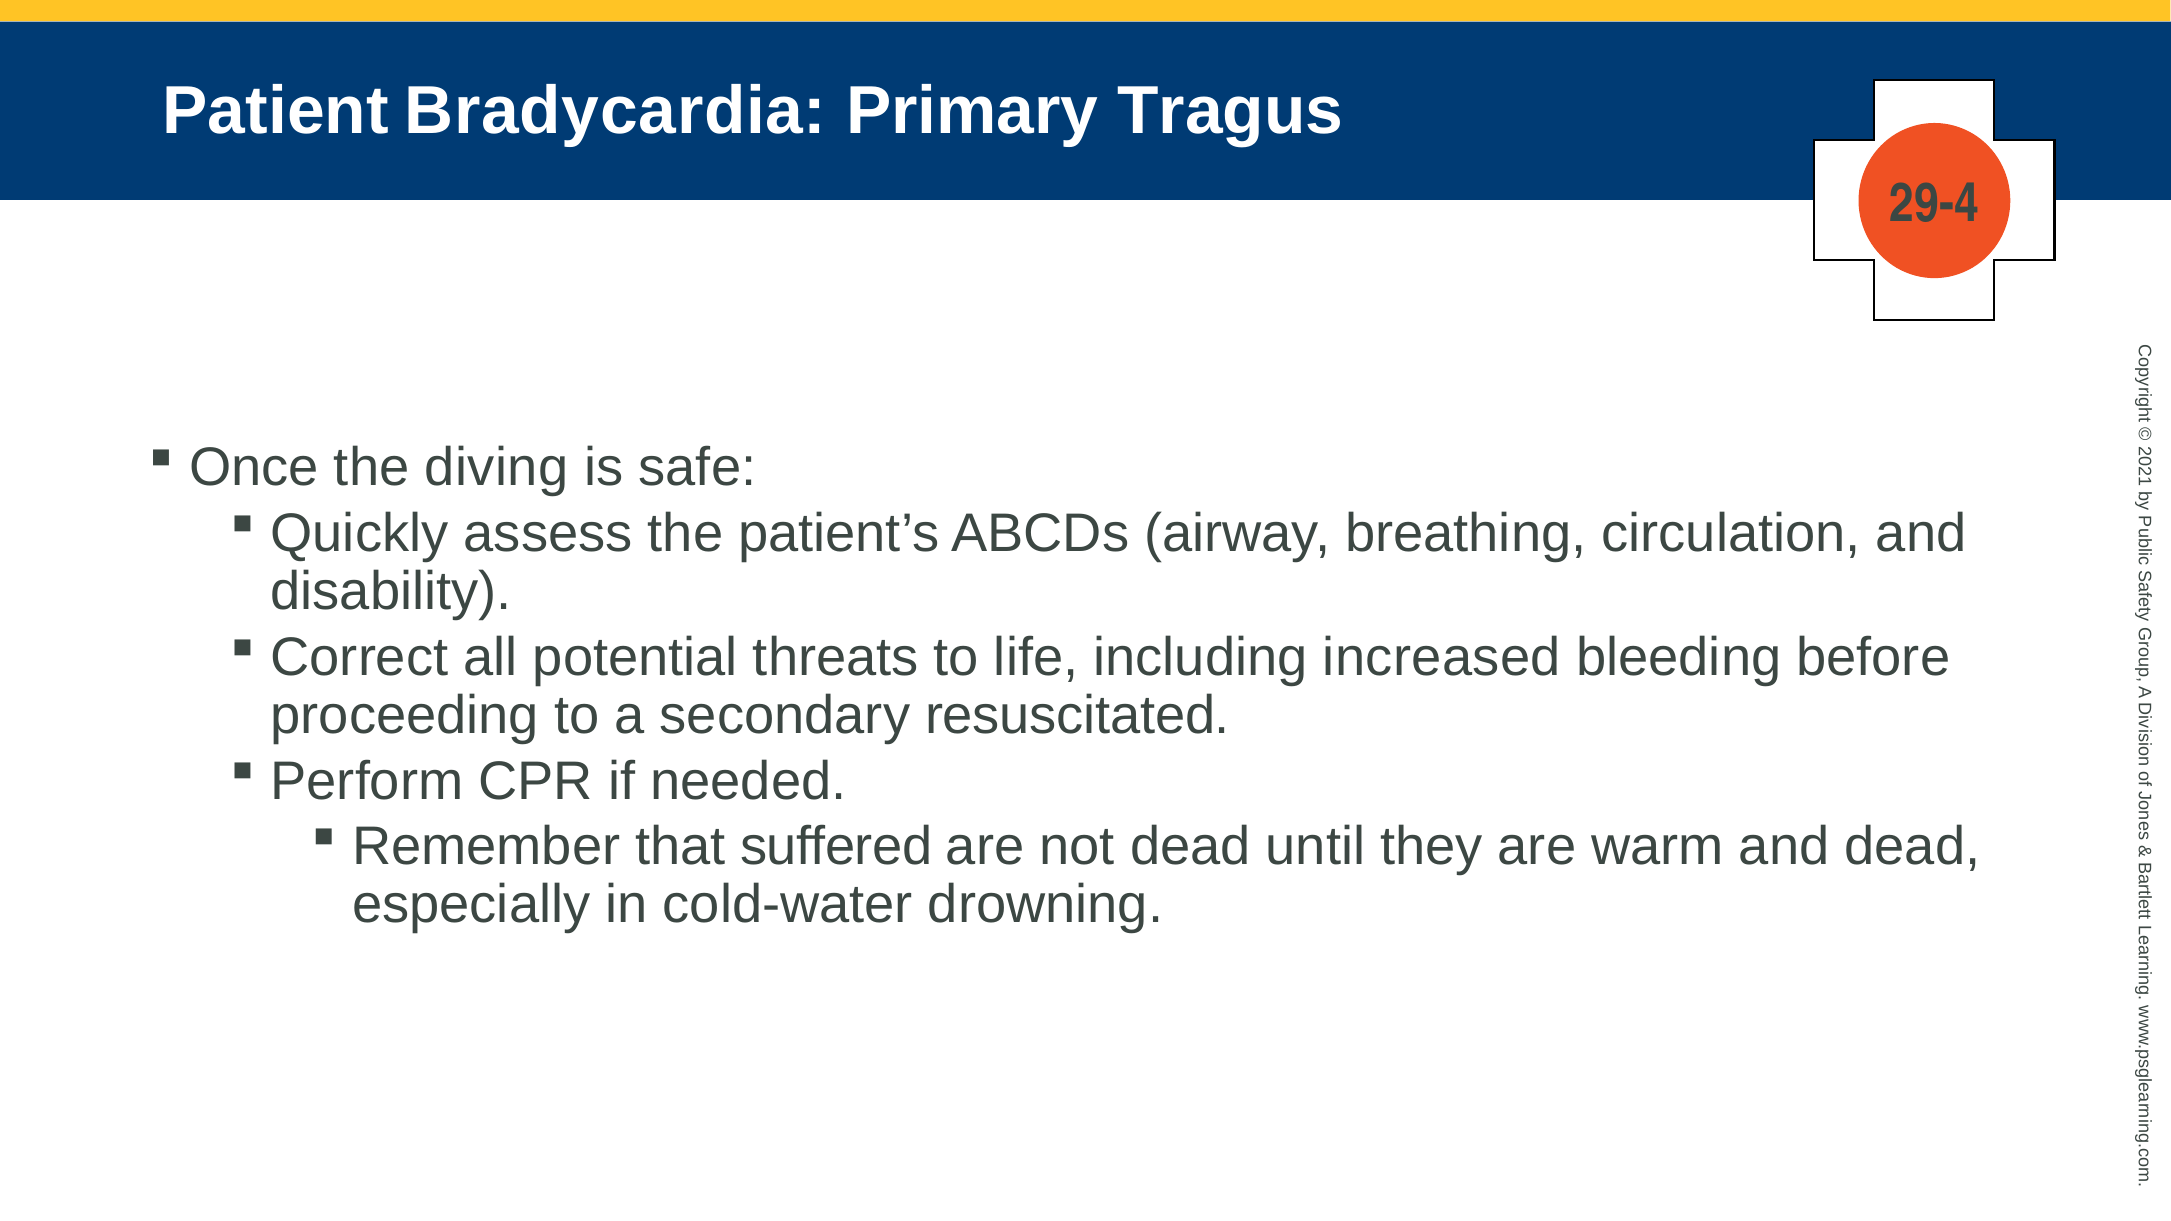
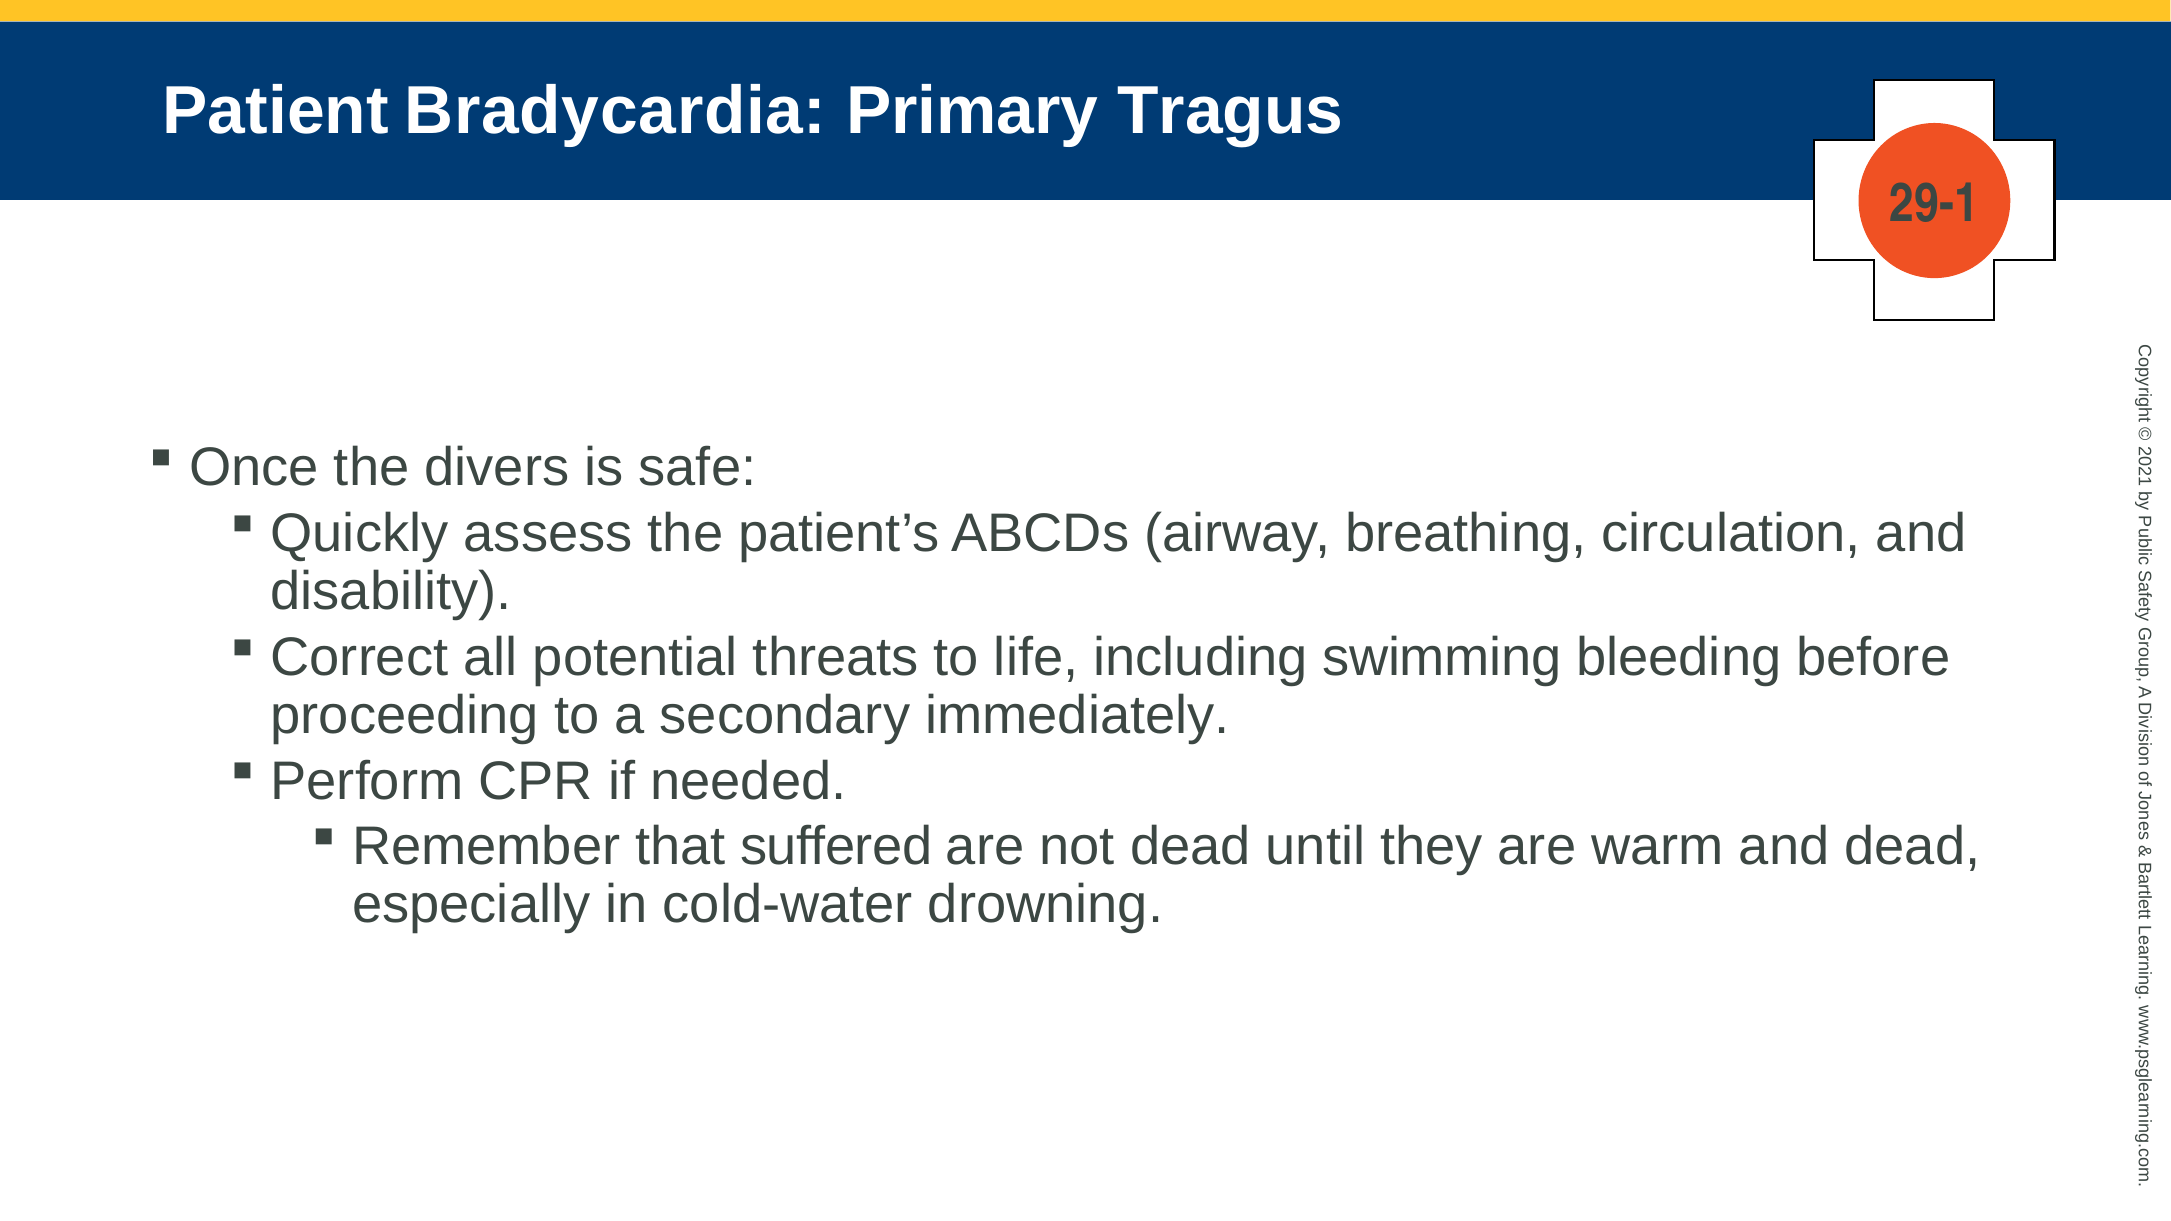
29-4: 29-4 -> 29-1 (1934, 203)
diving: diving -> divers (497, 468)
increased: increased -> swimming (1442, 657)
resuscitated: resuscitated -> immediately (1077, 716)
